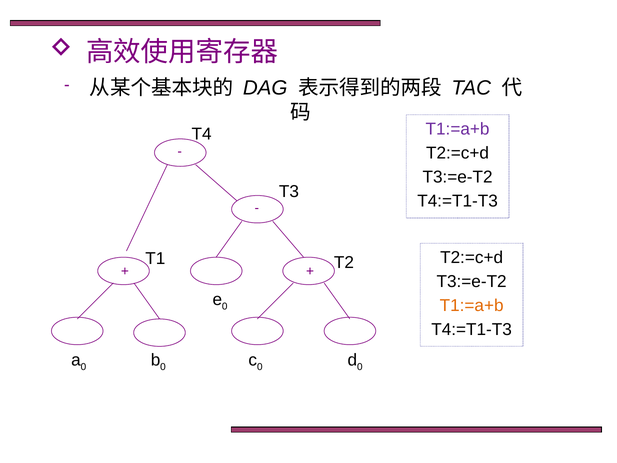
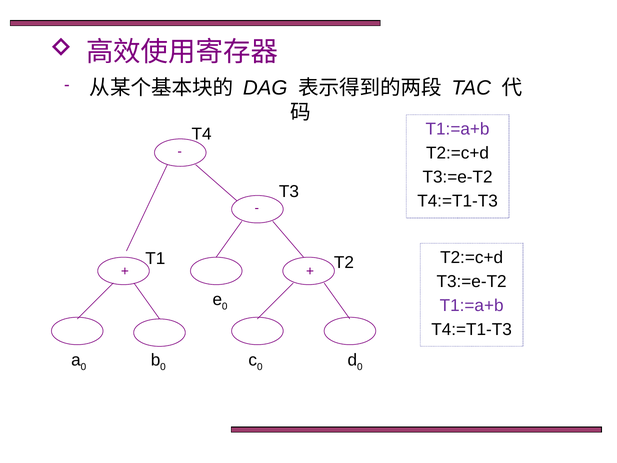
T1:=a+b colour: orange -> purple (472, 305)
